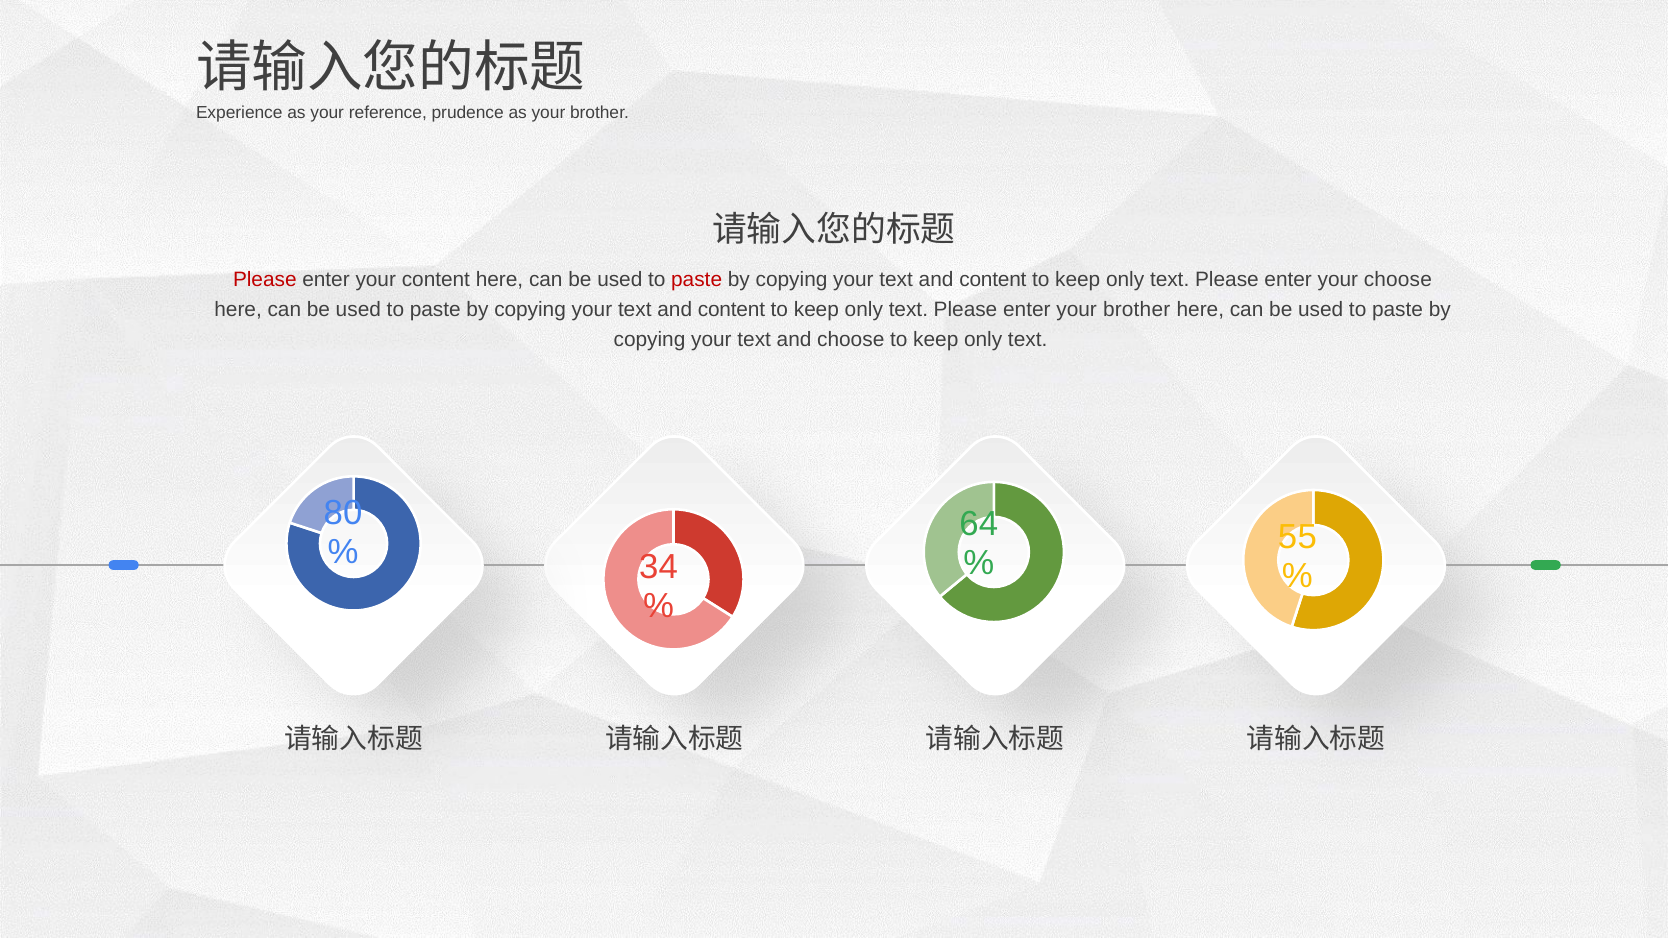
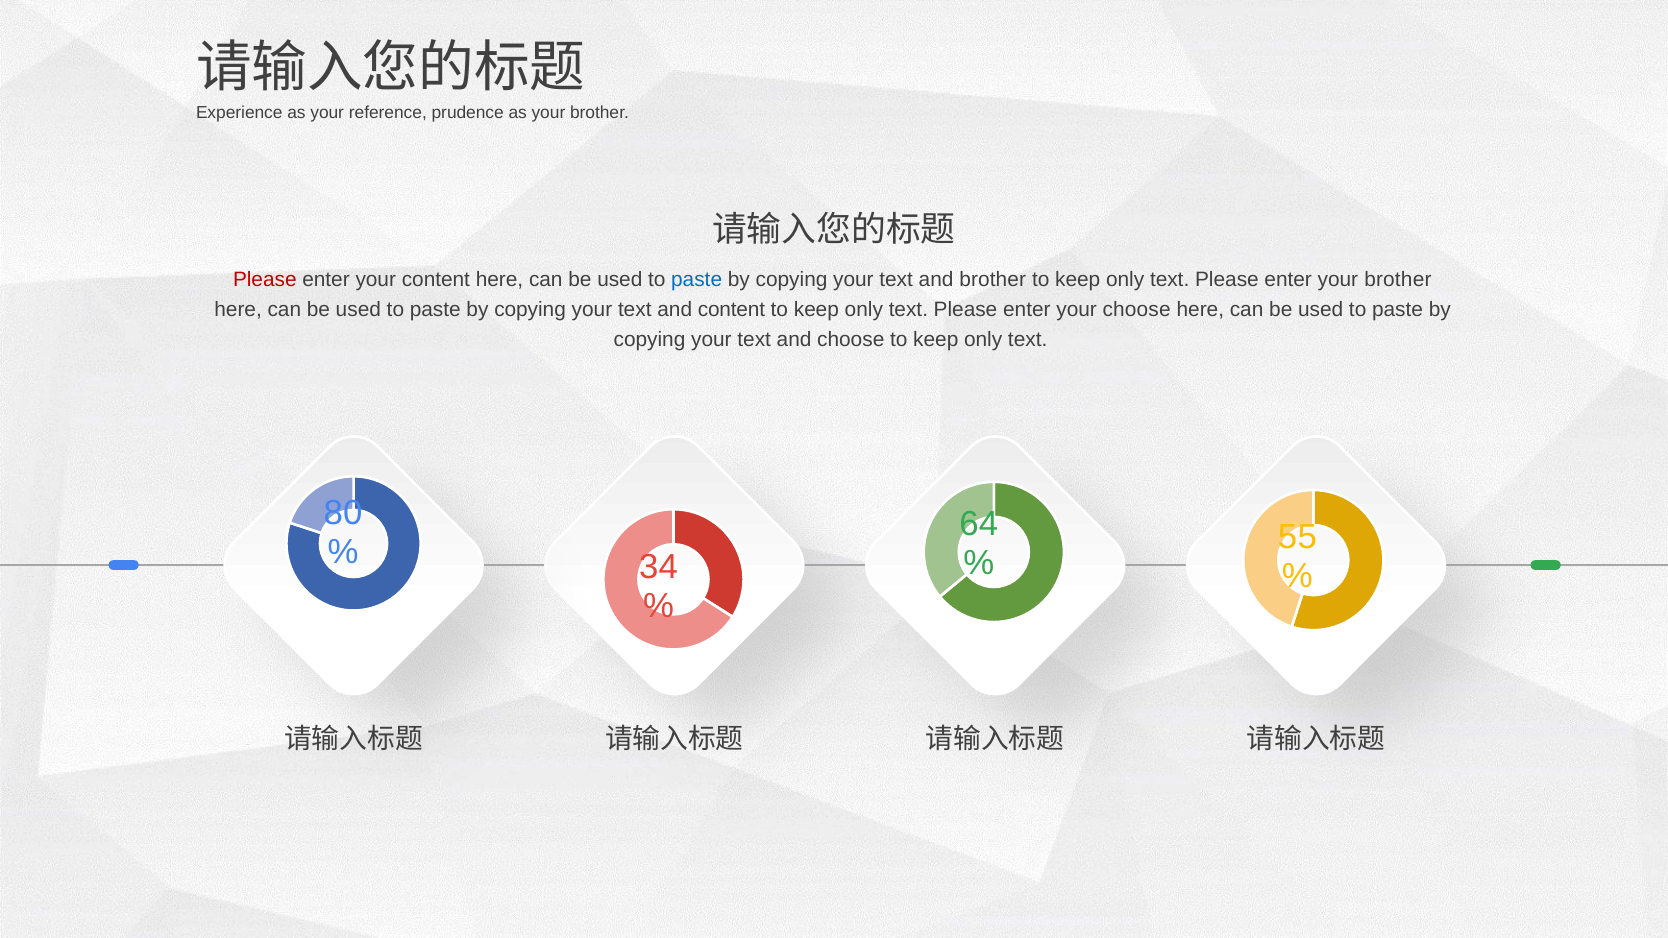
paste colour: red -> blue (697, 280)
content: content -> brother (993, 280)
enter your choose: choose -> brother (1398, 280)
enter your brother: brother -> choose (1137, 310)
